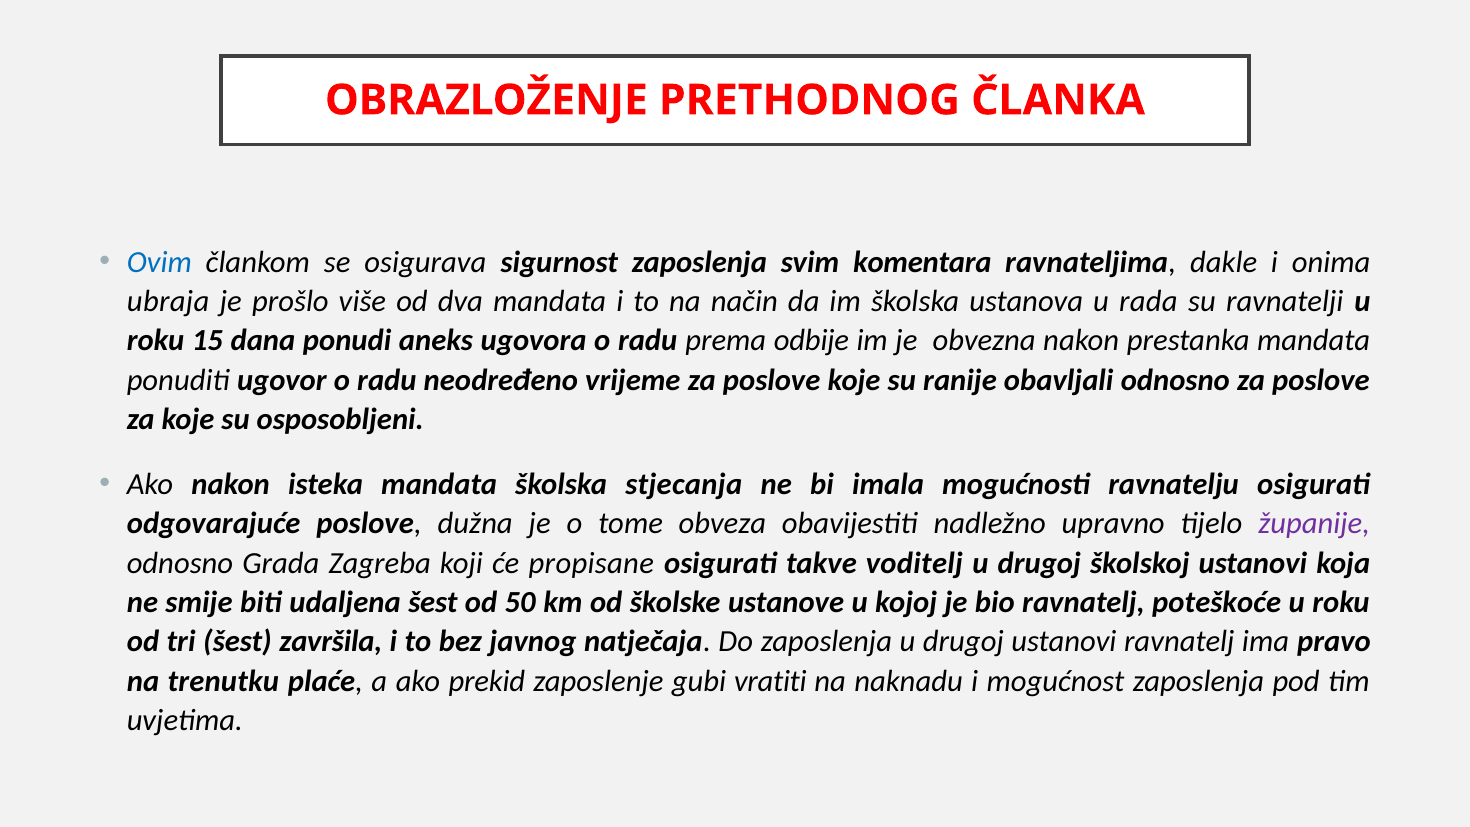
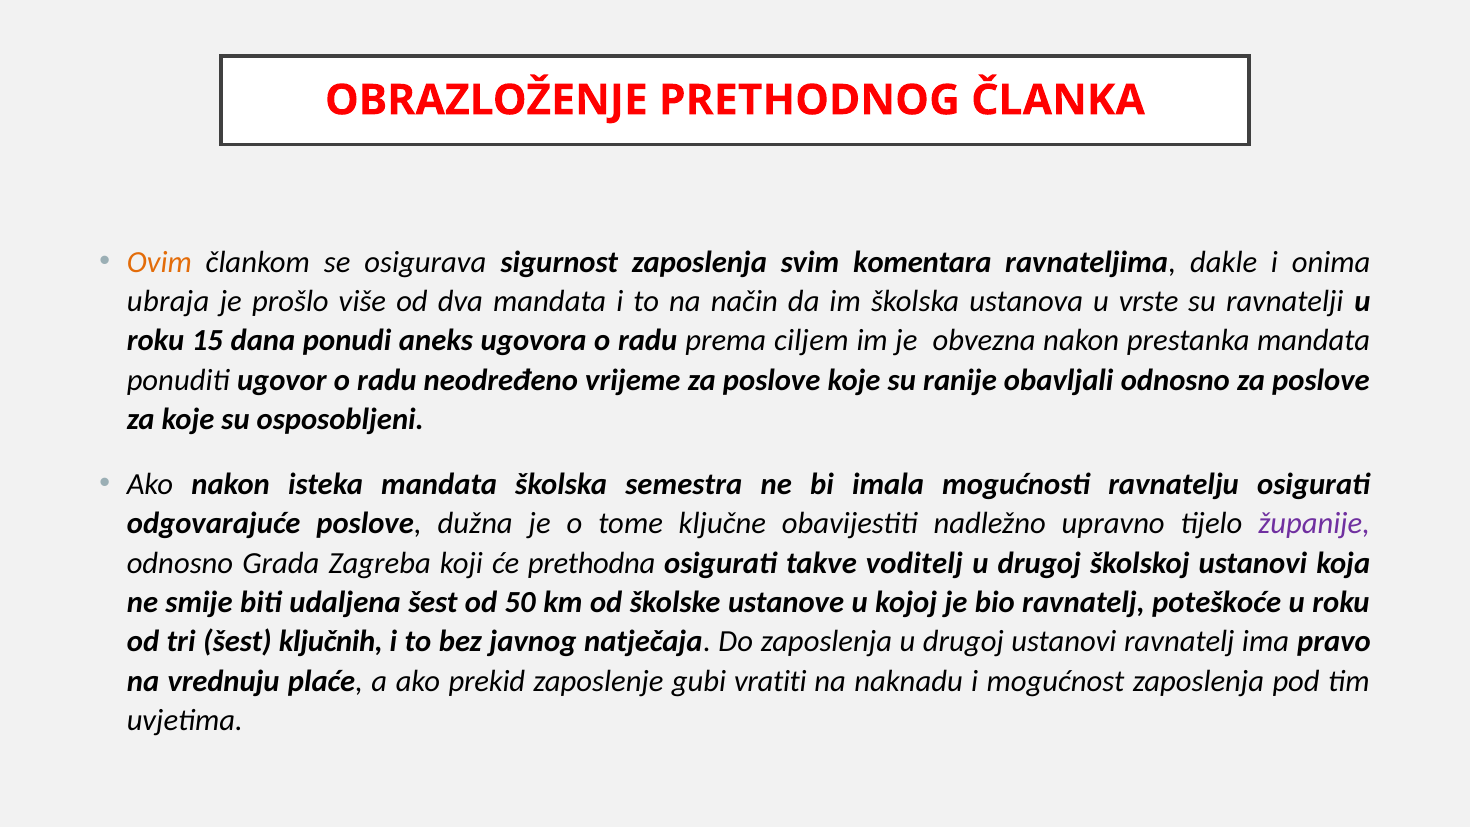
Ovim colour: blue -> orange (159, 262)
rada: rada -> vrste (1149, 301)
odbije: odbije -> ciljem (811, 341)
stjecanja: stjecanja -> semestra (684, 484)
obveza: obveza -> ključne (722, 524)
propisane: propisane -> prethodna (592, 563)
završila: završila -> ključnih (331, 641)
trenutku: trenutku -> vrednuju (223, 681)
